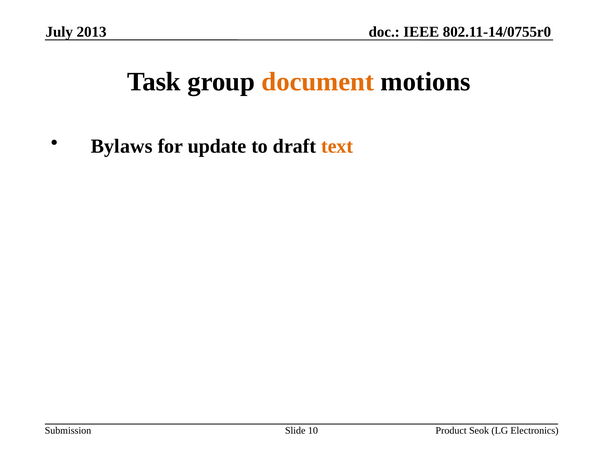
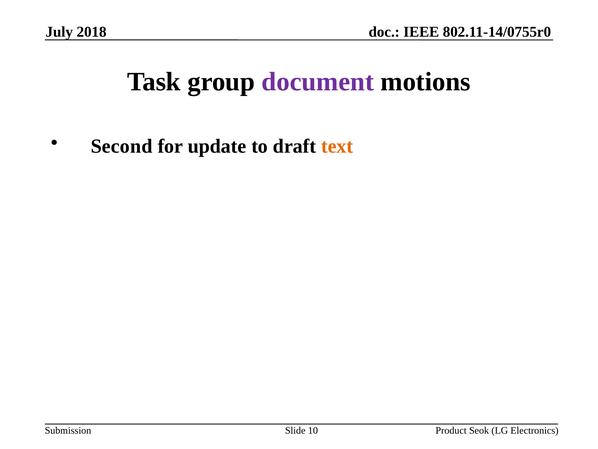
2013: 2013 -> 2018 (92, 32)
document colour: orange -> purple (318, 82)
Bylaws: Bylaws -> Second (122, 146)
